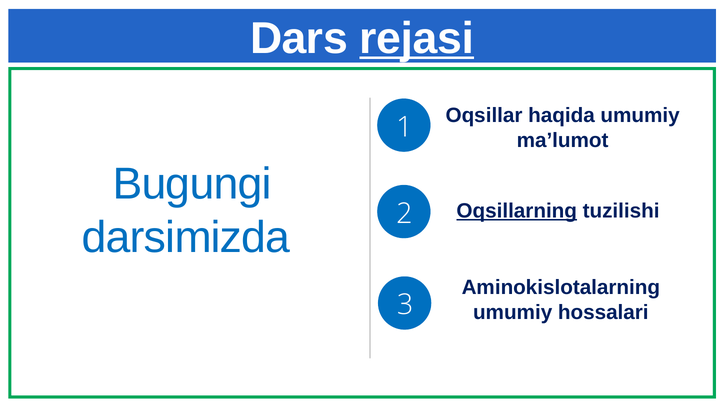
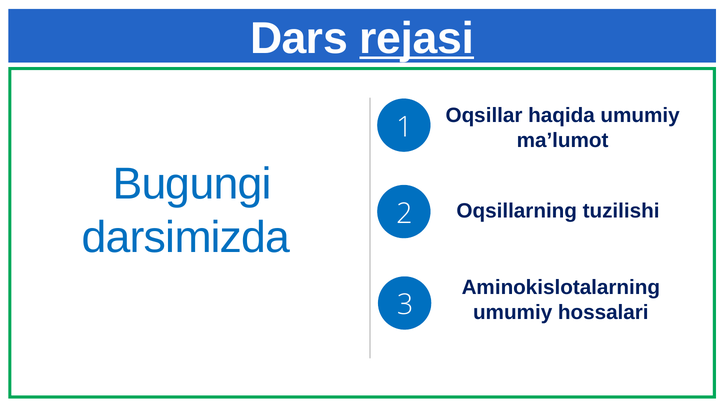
Oqsillarning underline: present -> none (517, 211)
